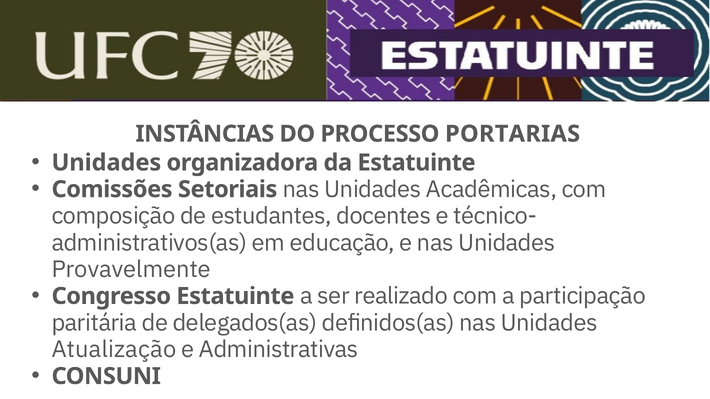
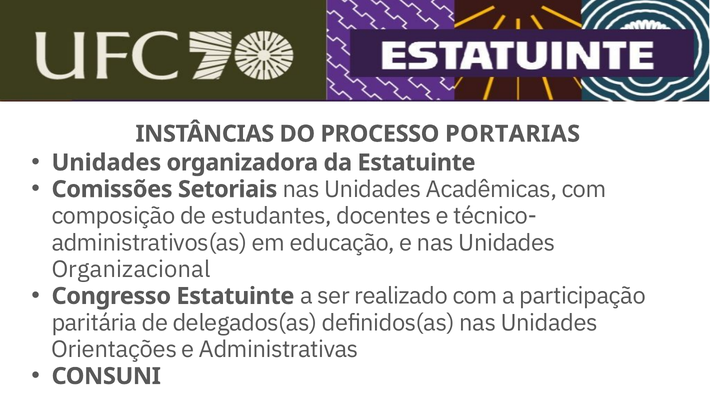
Provavelmente: Provavelmente -> Organizacional (131, 270)
Atualização: Atualização -> Orientações (114, 350)
